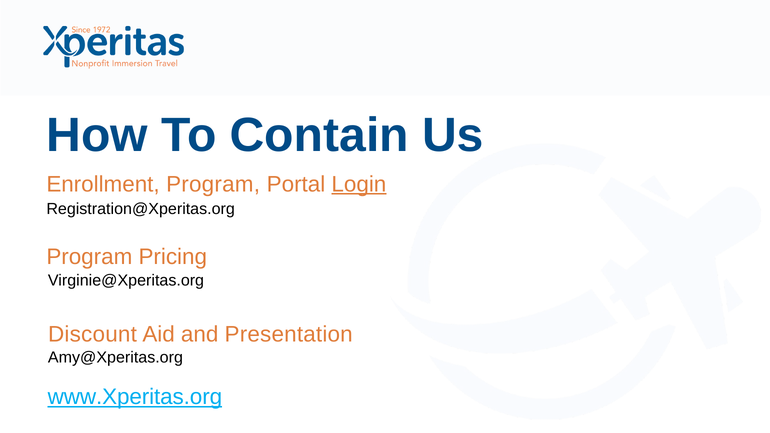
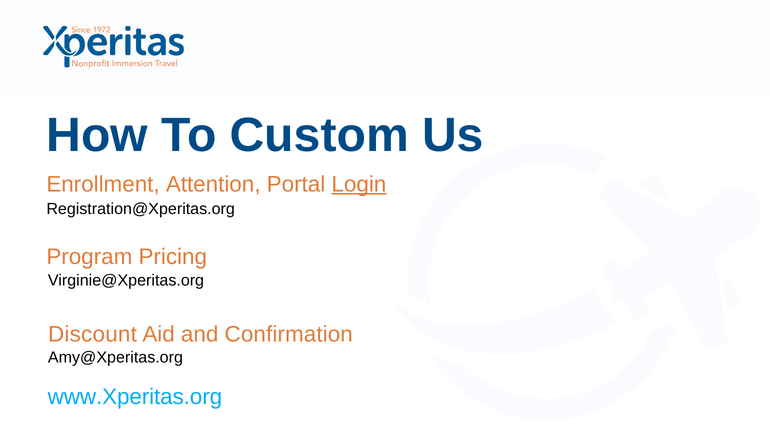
Contain: Contain -> Custom (319, 135)
Enrollment Program: Program -> Attention (213, 184)
Presentation: Presentation -> Confirmation (289, 334)
www.Xperitas.org underline: present -> none (135, 397)
